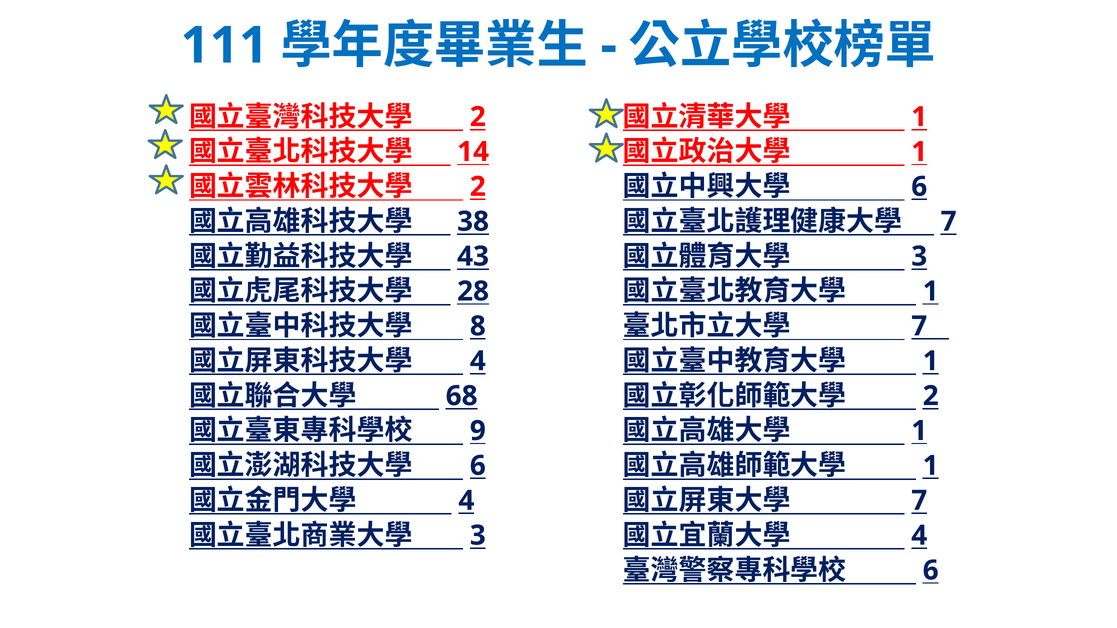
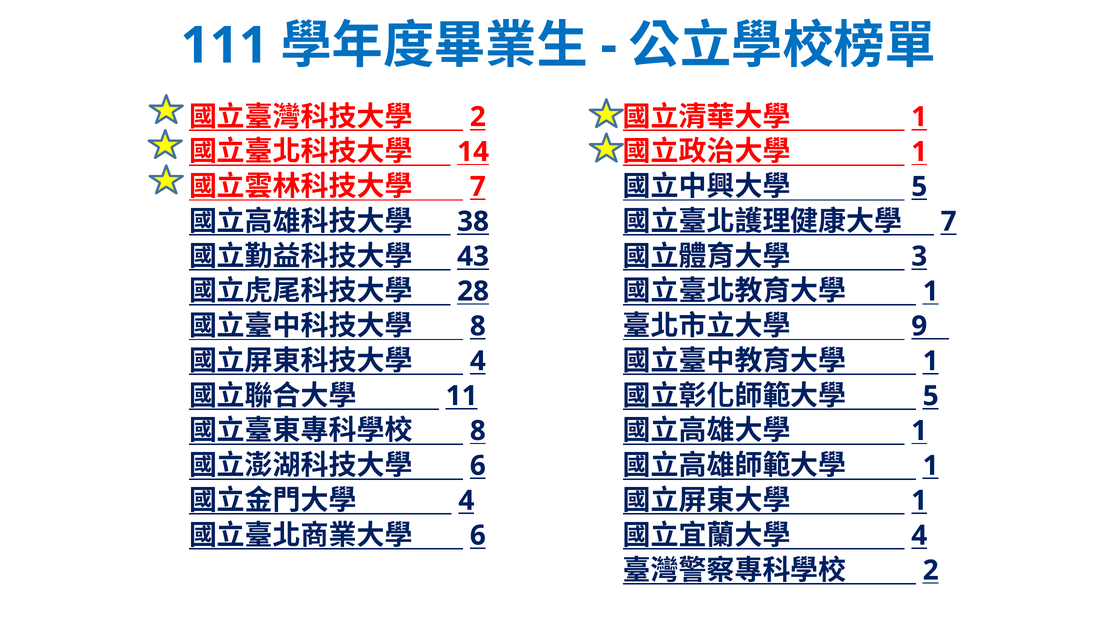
2: 2 -> 7 (478, 187)
6: 6 -> 5 (919, 187)
7: 7 -> 9 (919, 326)
68: 68 -> 11 (462, 396)
2: 2 -> 5 (931, 396)
9: 9 -> 8 (478, 431)
7: 7 -> 1 (919, 501)
3: 3 -> 6 (478, 536)
6: 6 -> 2 (931, 571)
